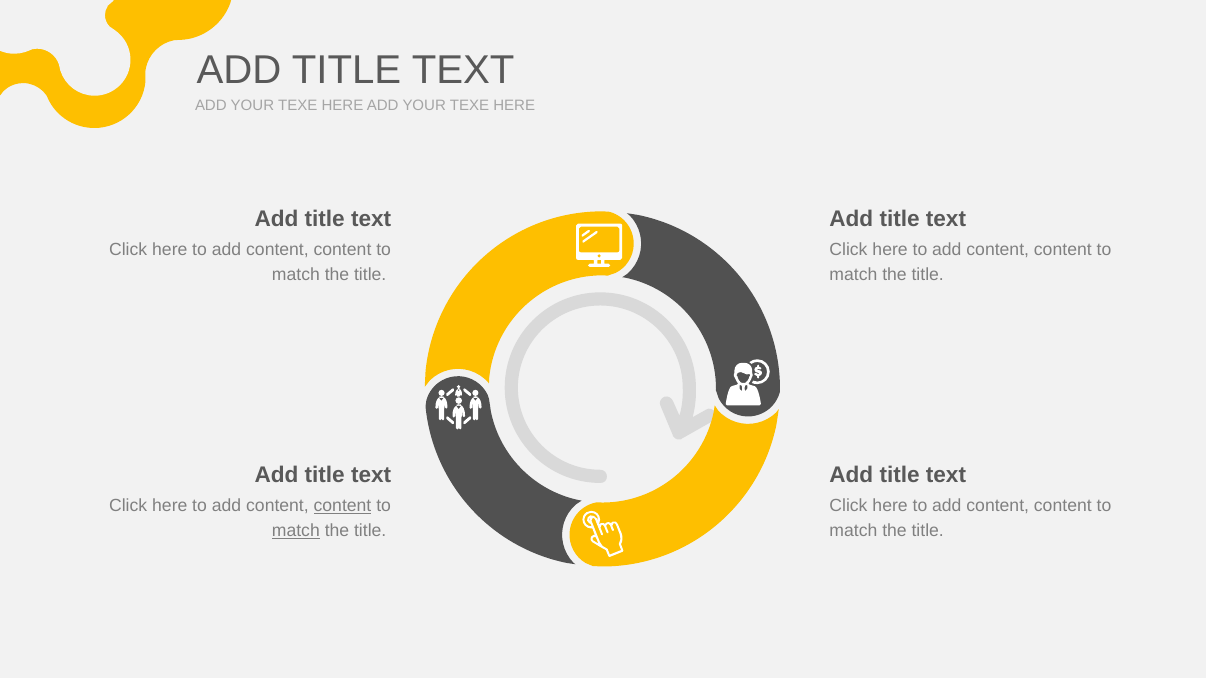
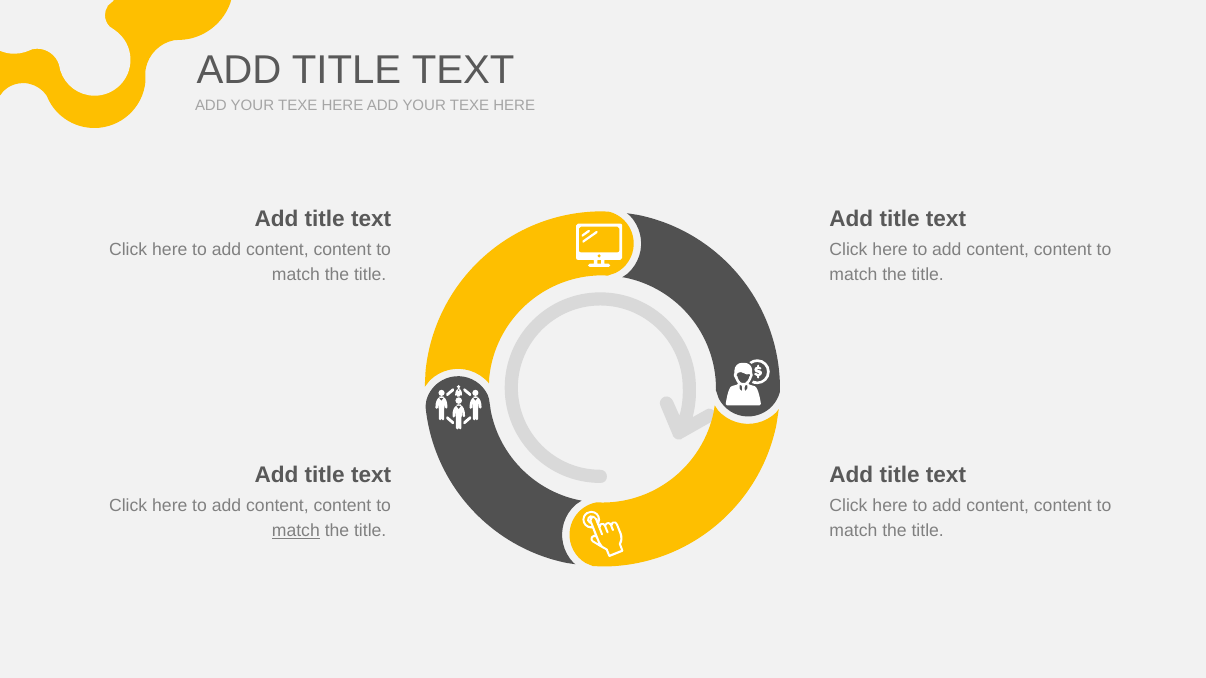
content underline: present -> none (343, 506)
